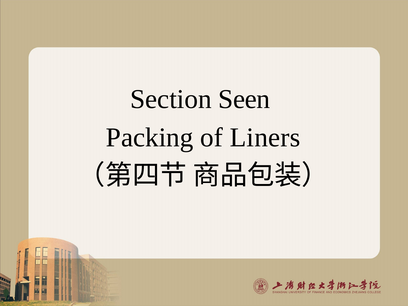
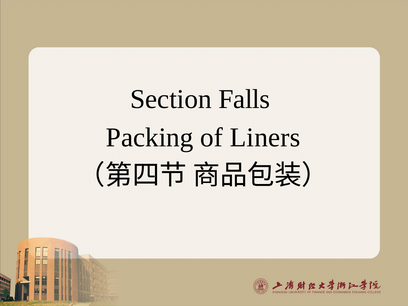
Seen: Seen -> Falls (244, 99)
